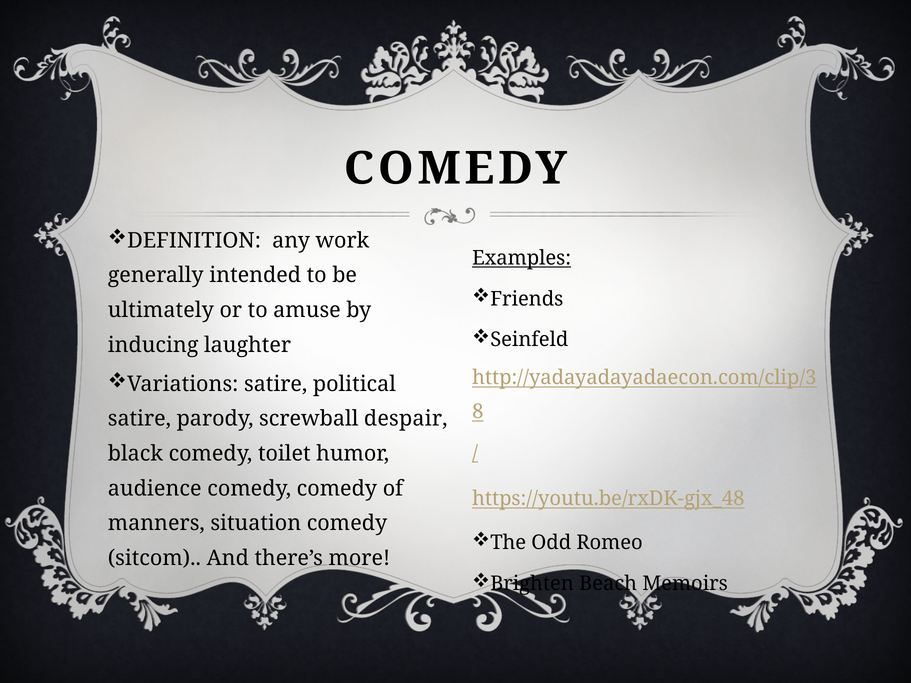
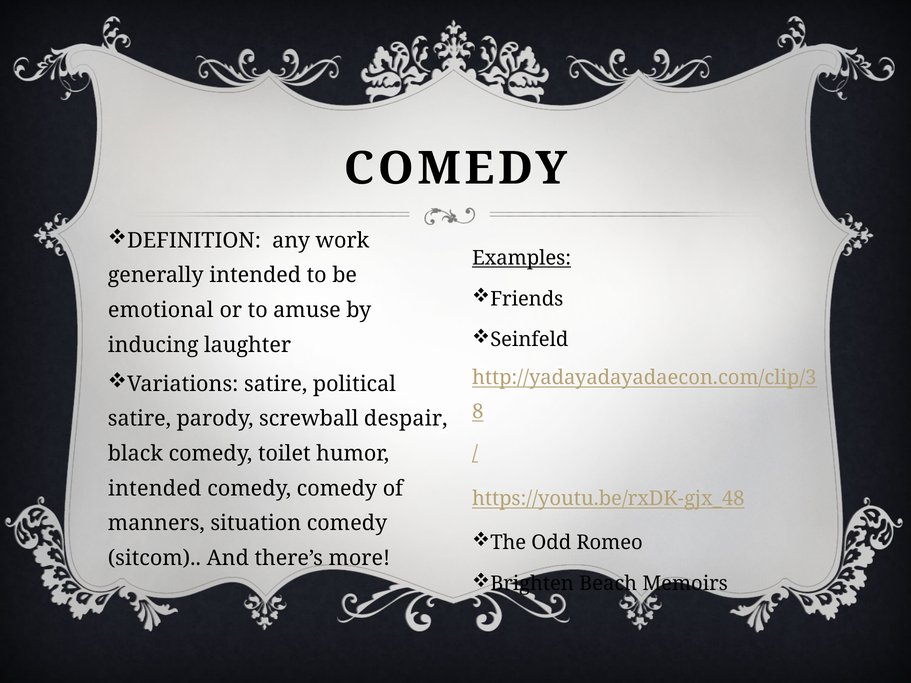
ultimately: ultimately -> emotional (161, 310)
audience: audience -> intended (155, 489)
